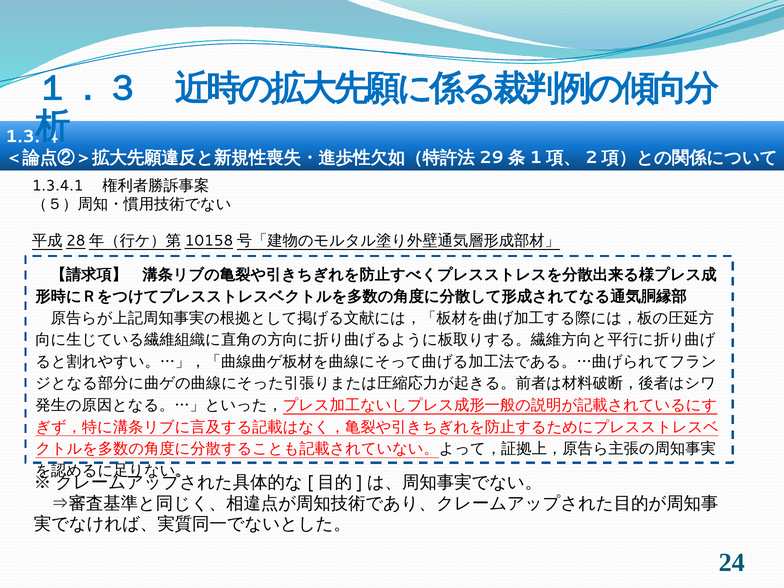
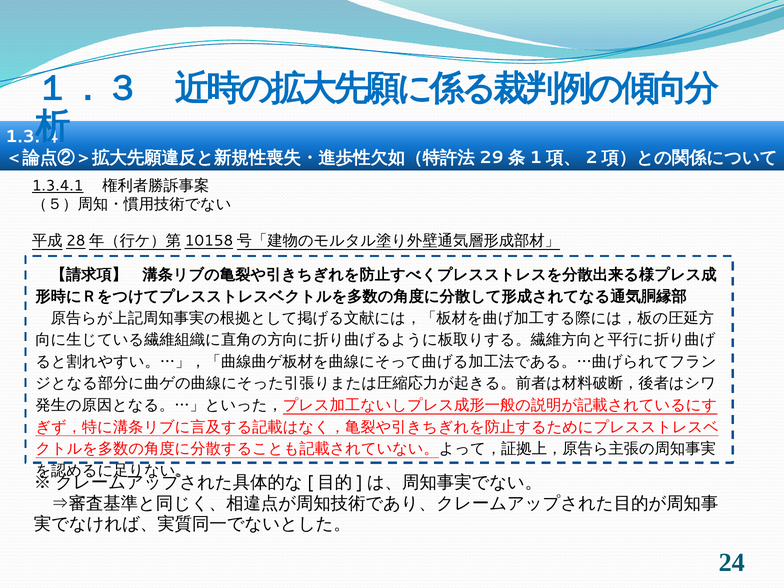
1.3.4.1 underline: none -> present (58, 186)
